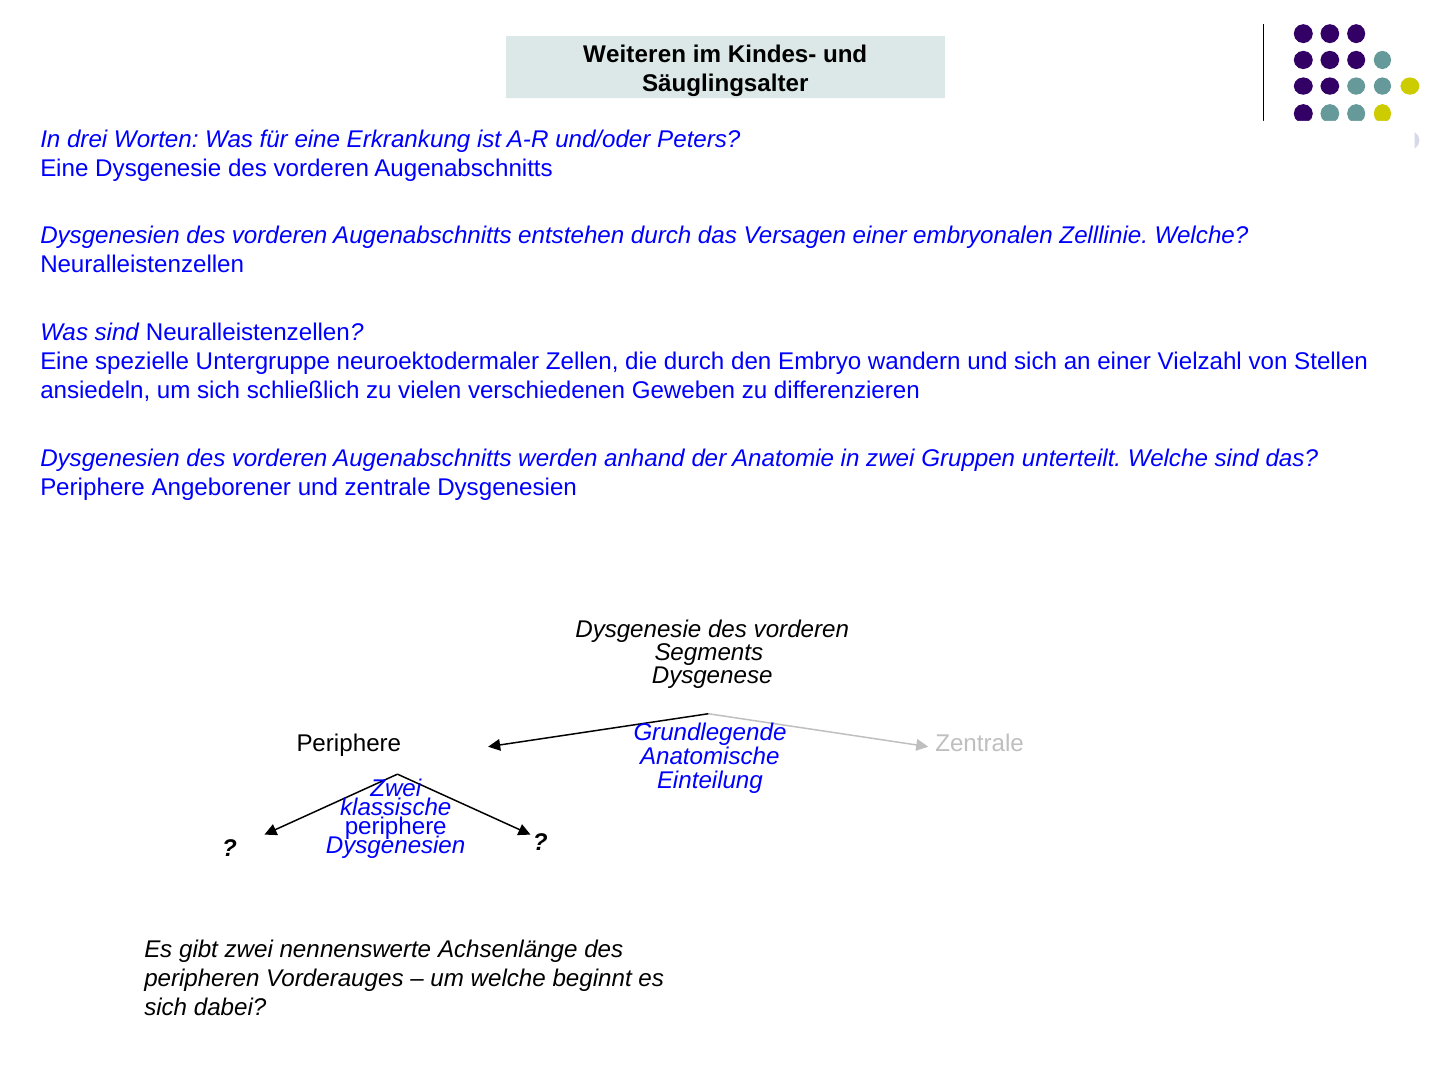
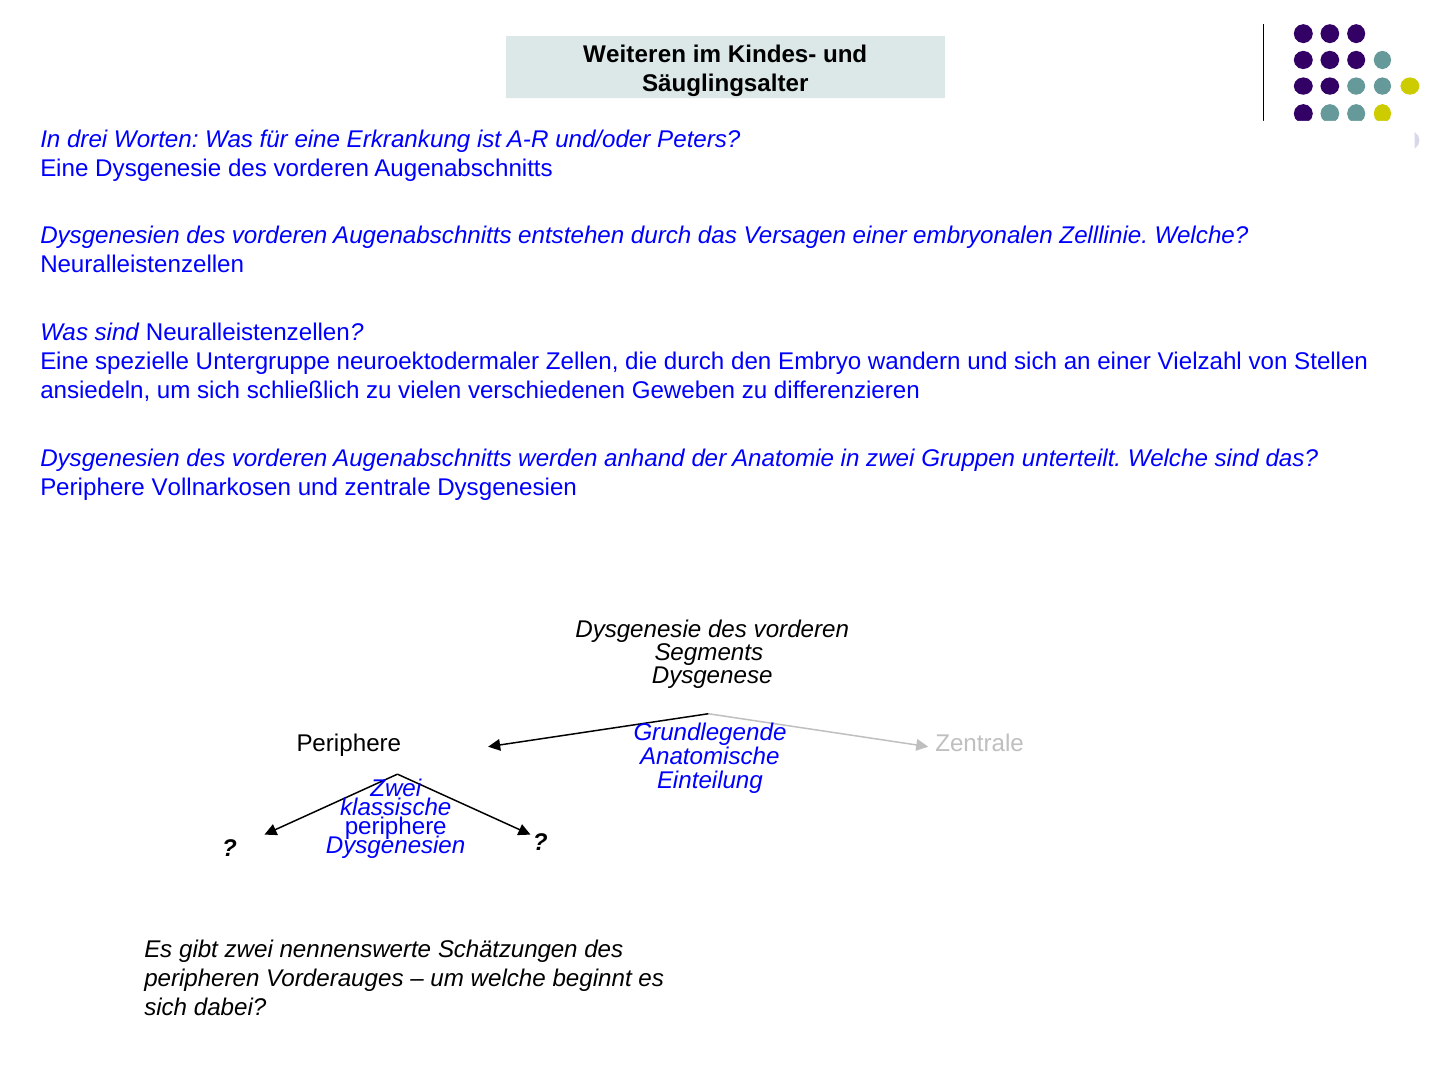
Angeborener: Angeborener -> Vollnarkosen (221, 487)
Achsenlänge: Achsenlänge -> Schätzungen (508, 950)
